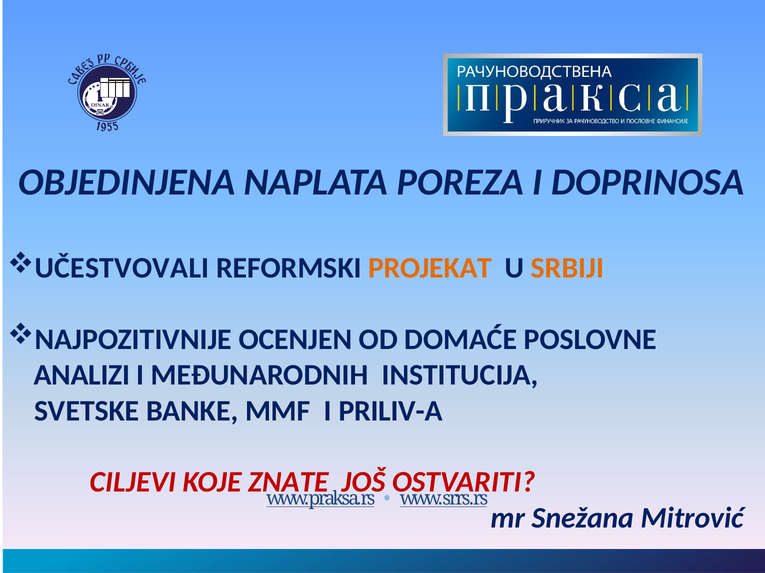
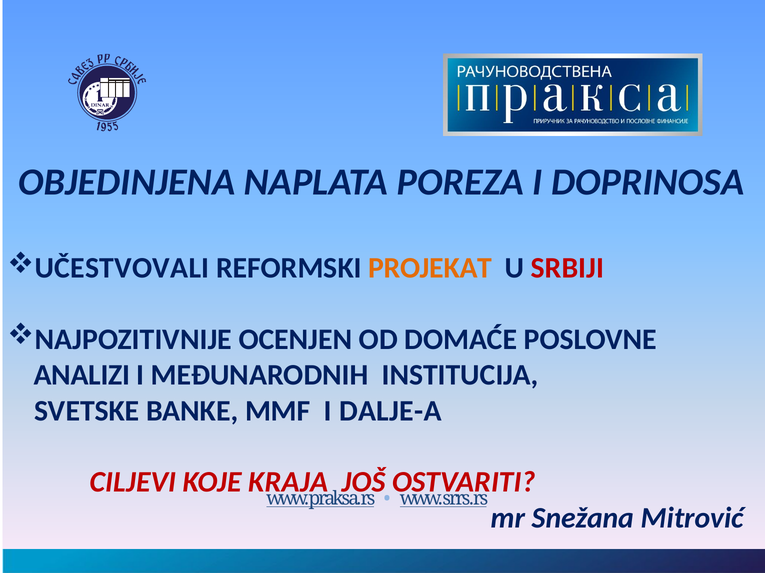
SRBIJI colour: orange -> red (567, 268)
PRILIV-A: PRILIV-A -> DALJE-A (390, 411)
ZNATE: ZNATE -> KRAJA (288, 483)
